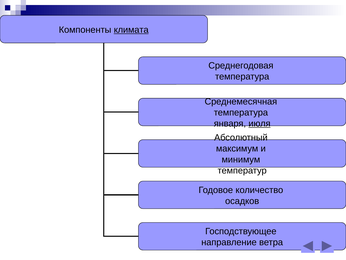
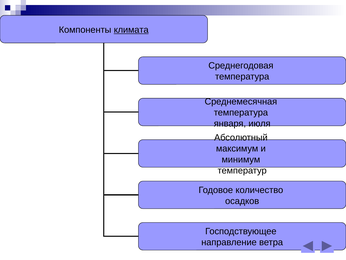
июля underline: present -> none (259, 123)
